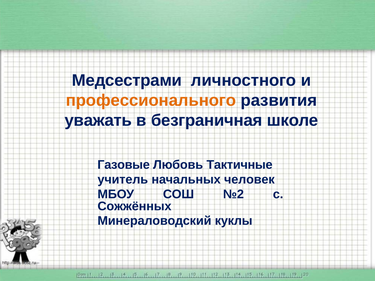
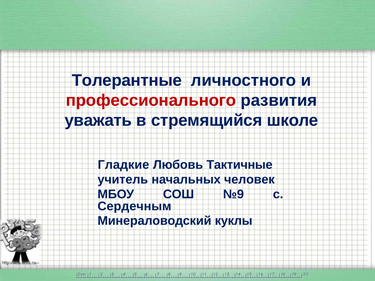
Медсестрами: Медсестрами -> Толерантные (127, 80)
профессионального colour: orange -> red (151, 100)
безграничная: безграничная -> стремящийся (207, 120)
Газовые: Газовые -> Гладкие (123, 165)
№2: №2 -> №9 (233, 194)
Сожжённых: Сожжённых -> Сердечным (134, 206)
